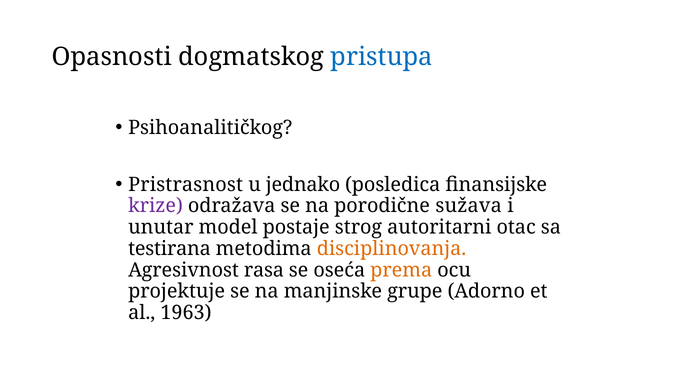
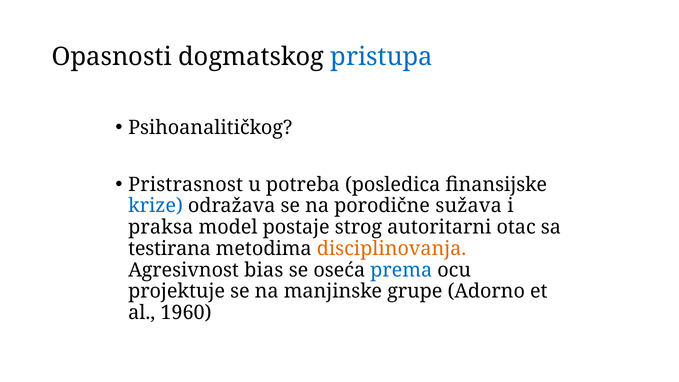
jednako: jednako -> potreba (303, 185)
krize colour: purple -> blue (156, 206)
unutar: unutar -> praksa (161, 227)
rasa: rasa -> bias (264, 270)
prema colour: orange -> blue (401, 270)
1963: 1963 -> 1960 (186, 313)
